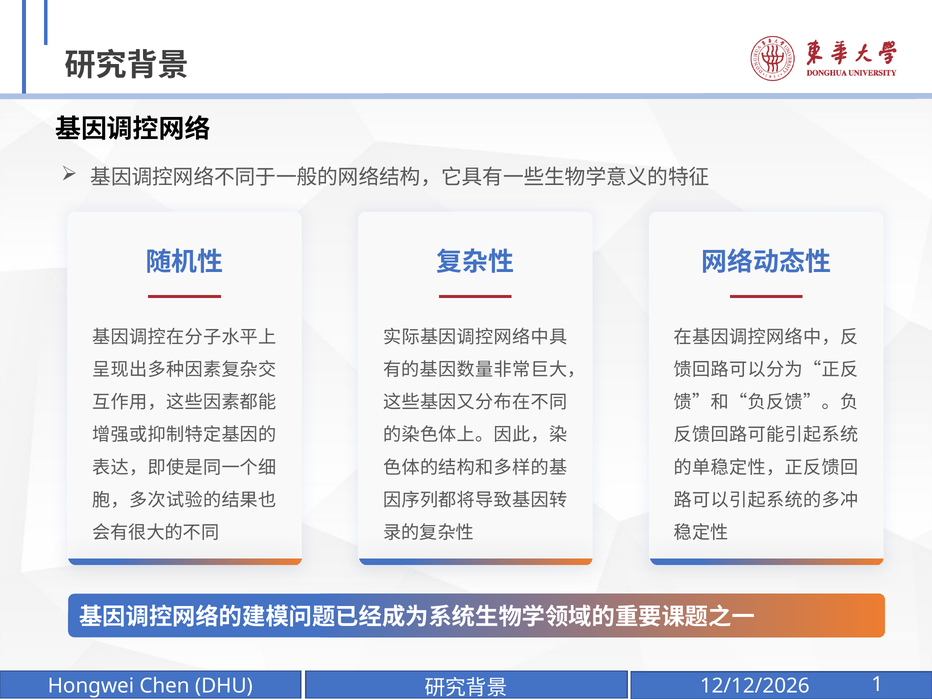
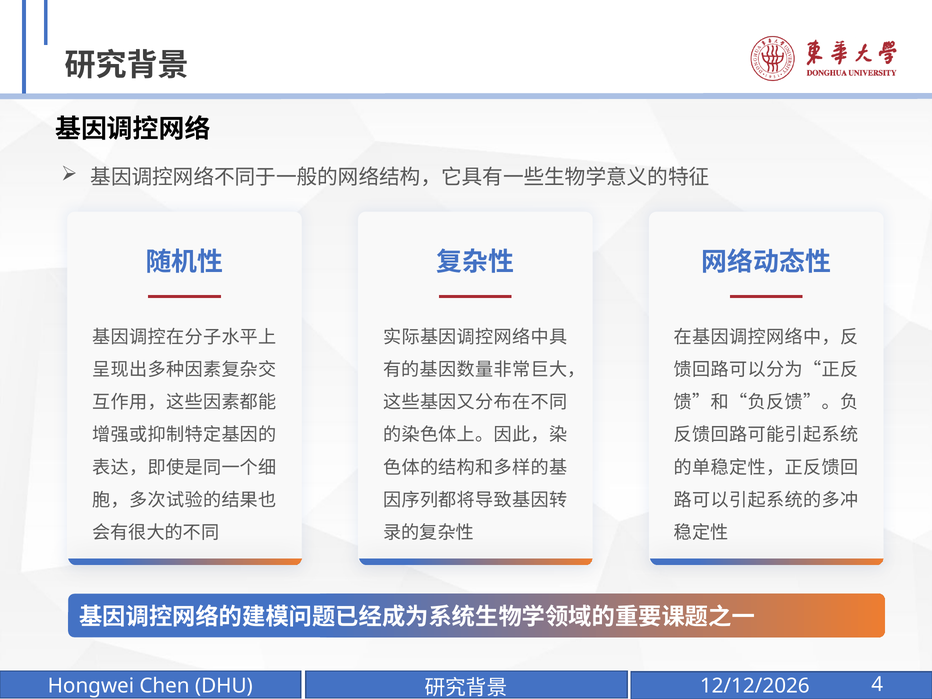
1: 1 -> 4 (877, 684)
